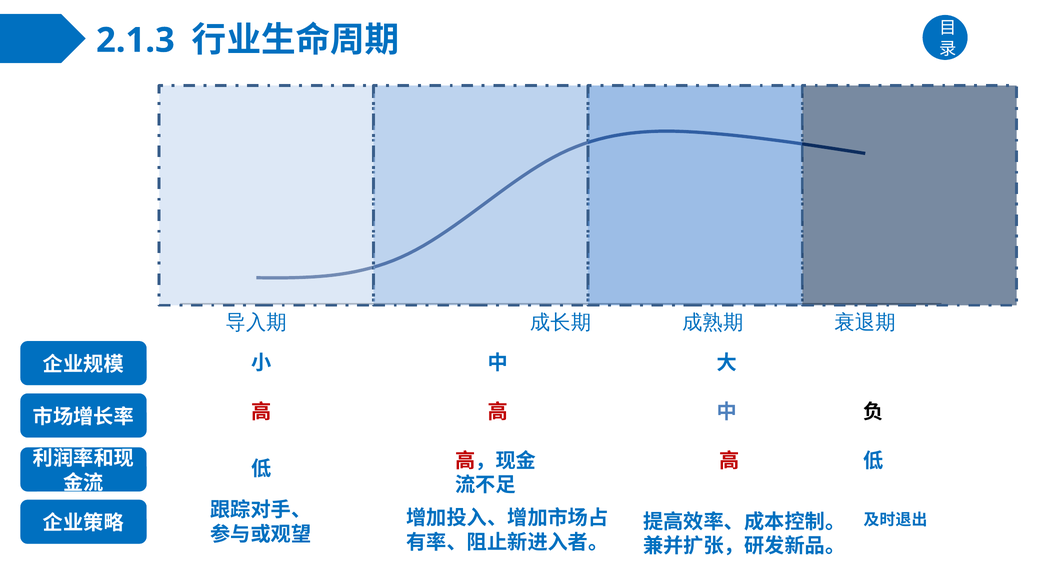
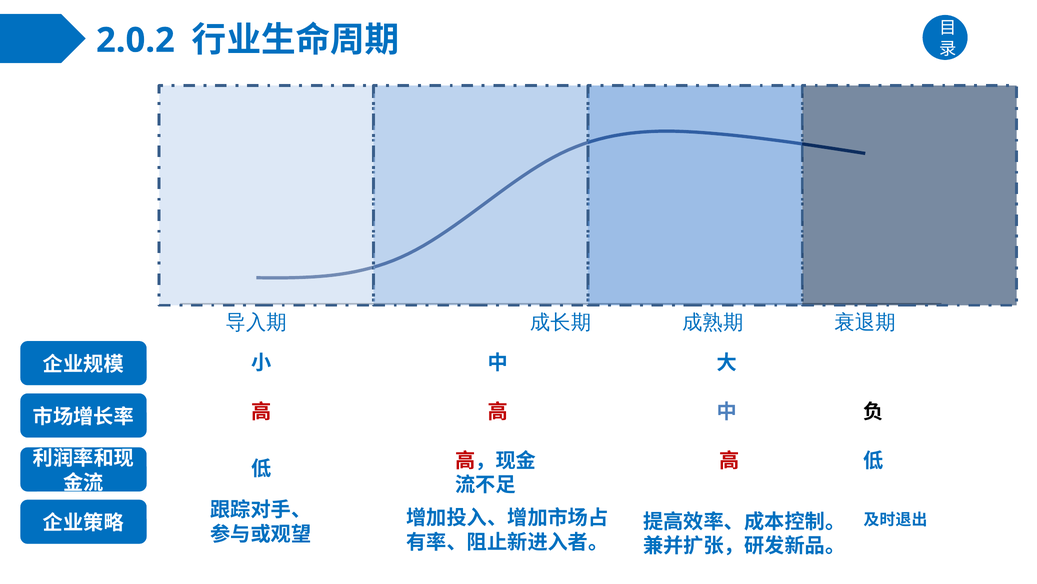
2.1.3: 2.1.3 -> 2.0.2 (135, 40)
